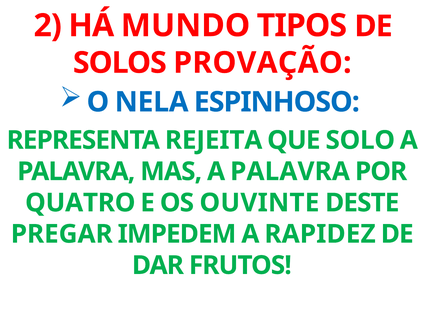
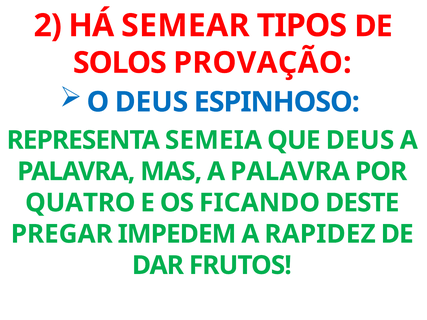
MUNDO: MUNDO -> SEMEAR (185, 26)
O NELA: NELA -> DEUS (152, 102)
REJEITA: REJEITA -> SEMEIA (213, 140)
QUE SOLO: SOLO -> DEUS (360, 140)
OUVINTE: OUVINTE -> FICANDO (260, 203)
